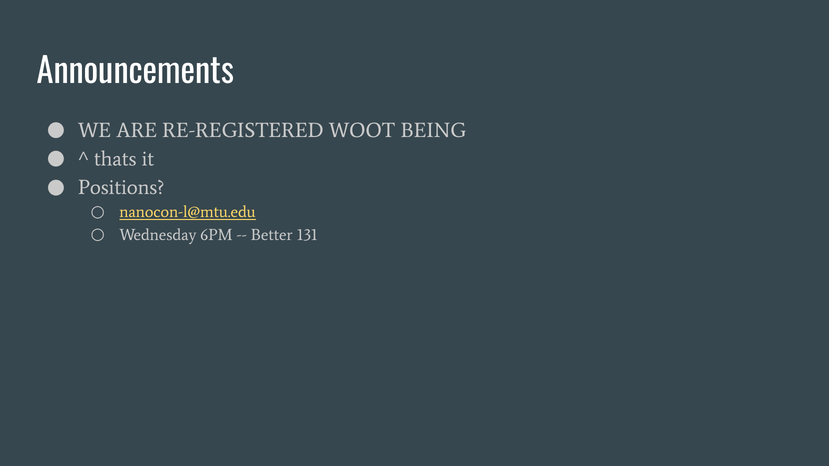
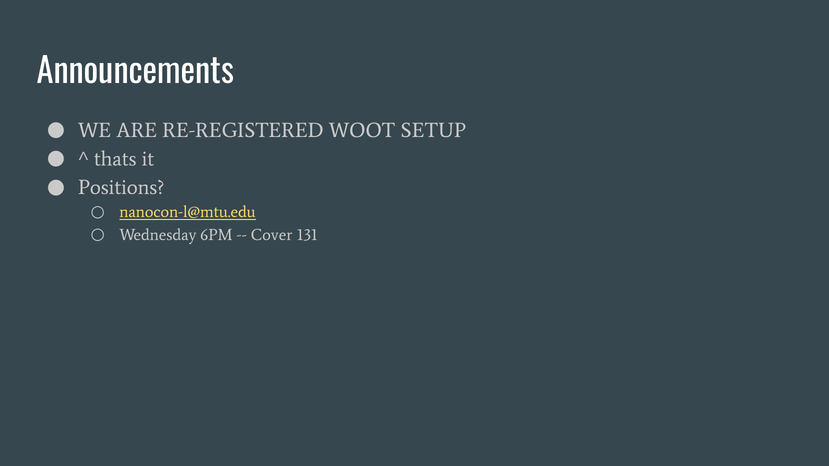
BEING: BEING -> SETUP (433, 130)
Better: Better -> Cover (272, 235)
